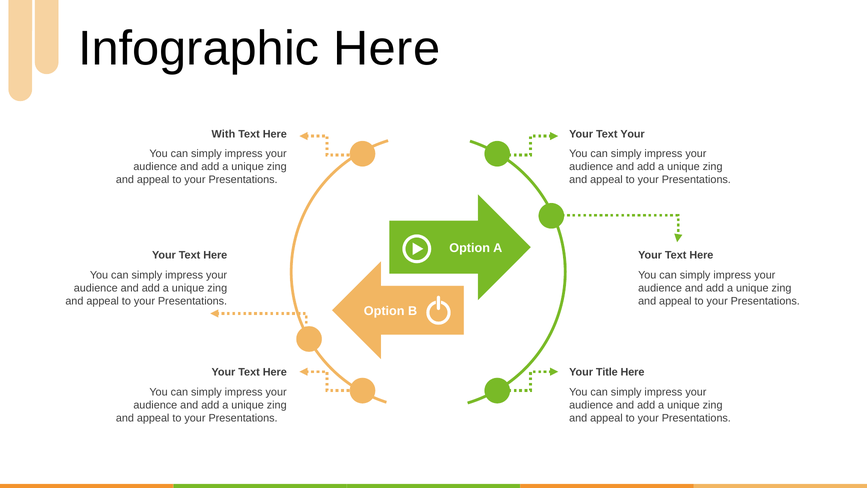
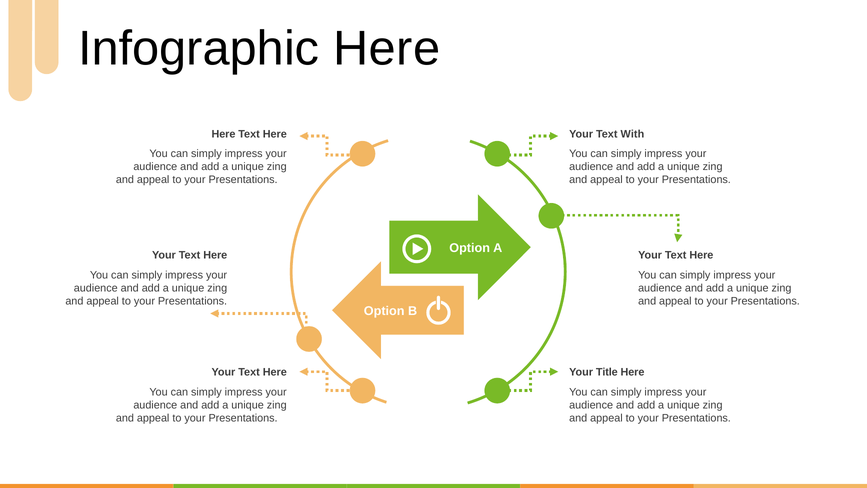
With: With -> Here (223, 134)
Text Your: Your -> With (632, 134)
